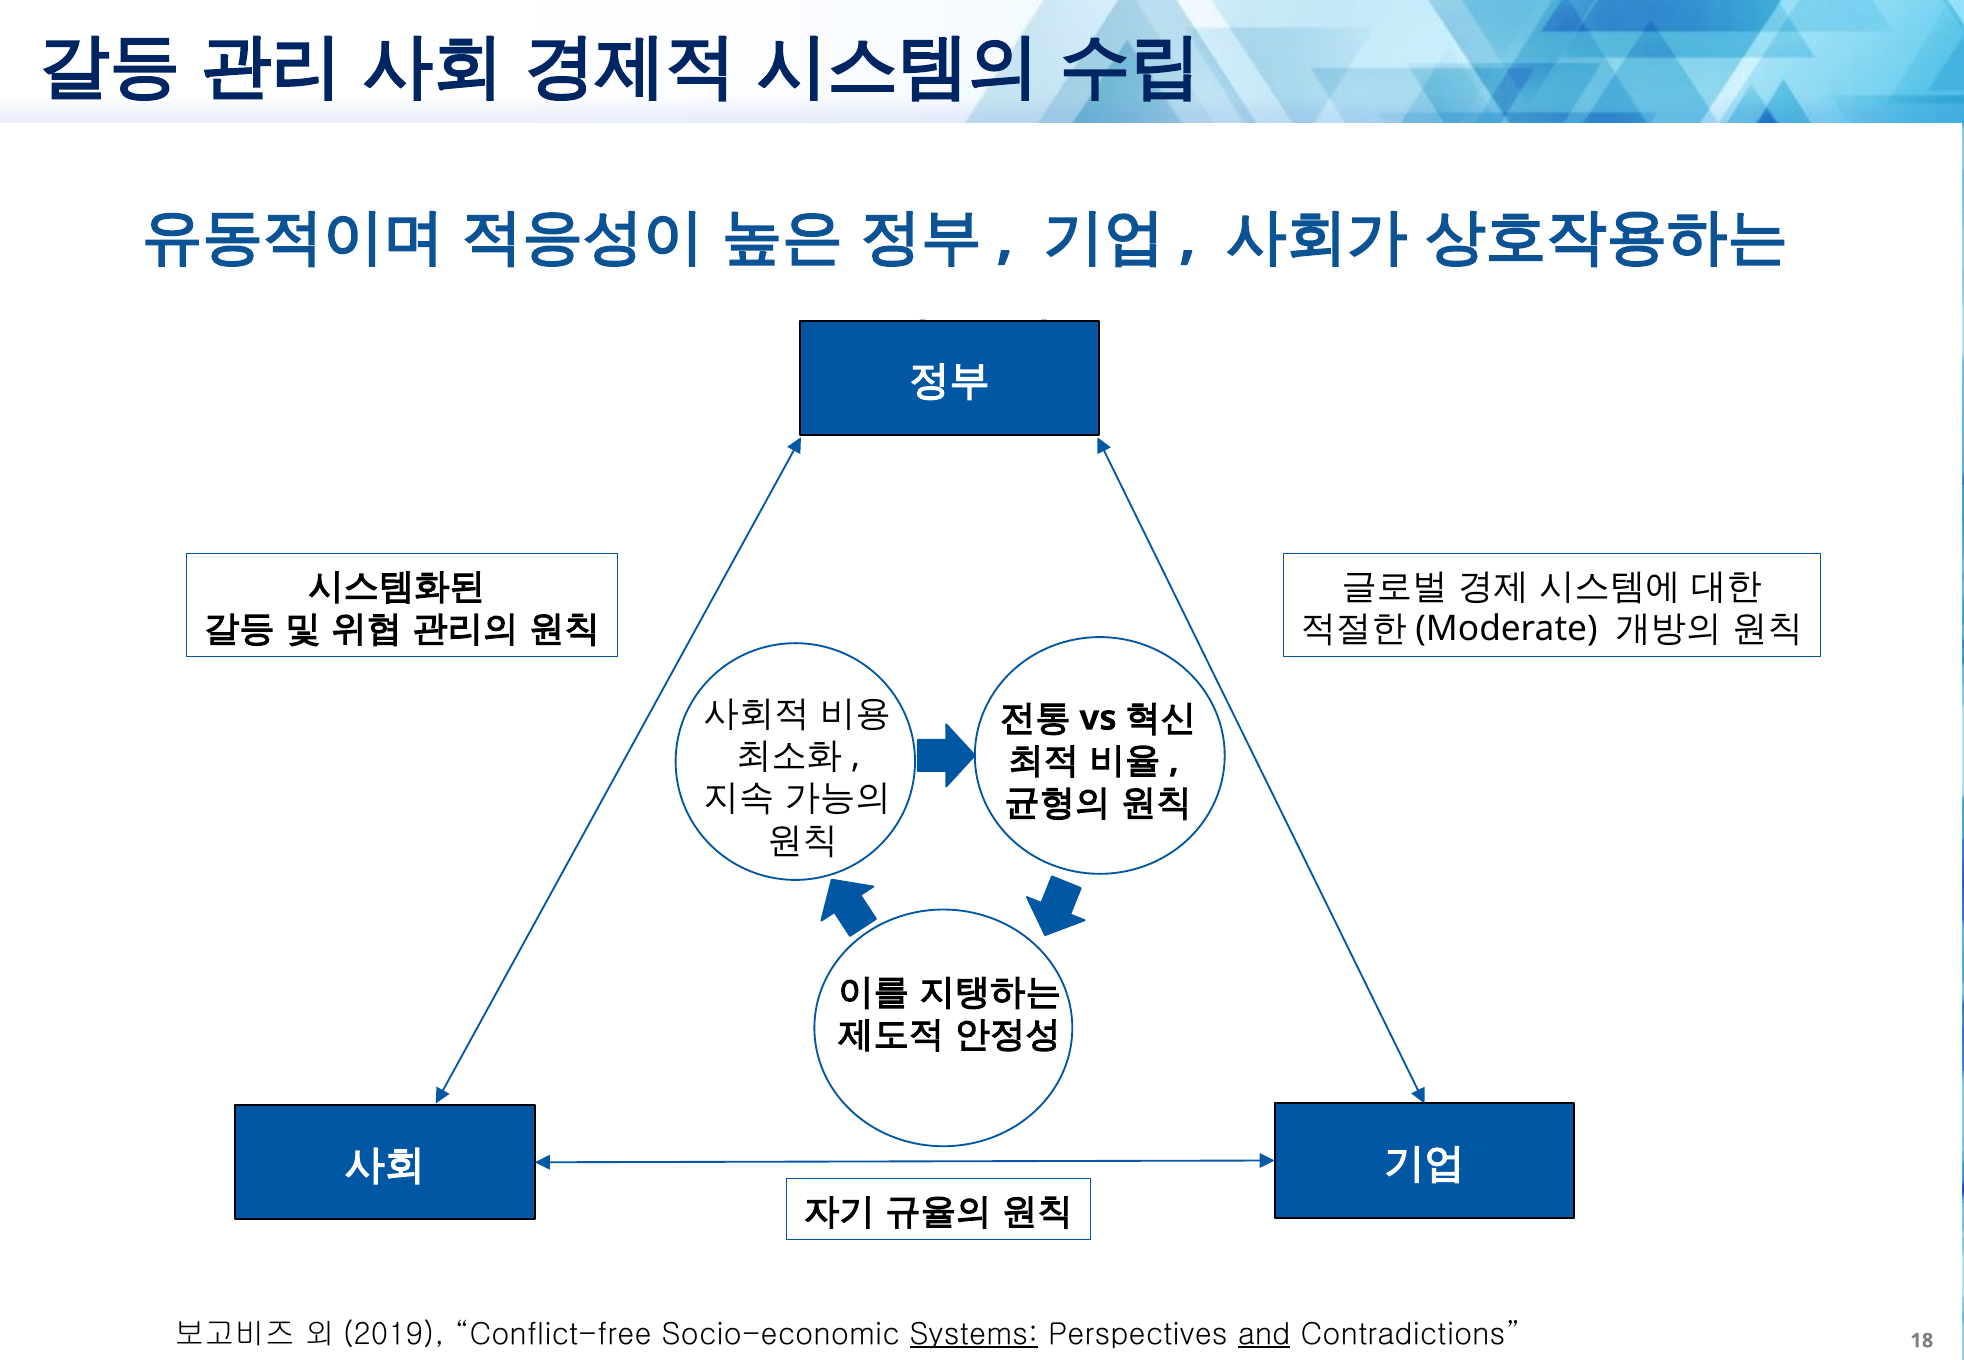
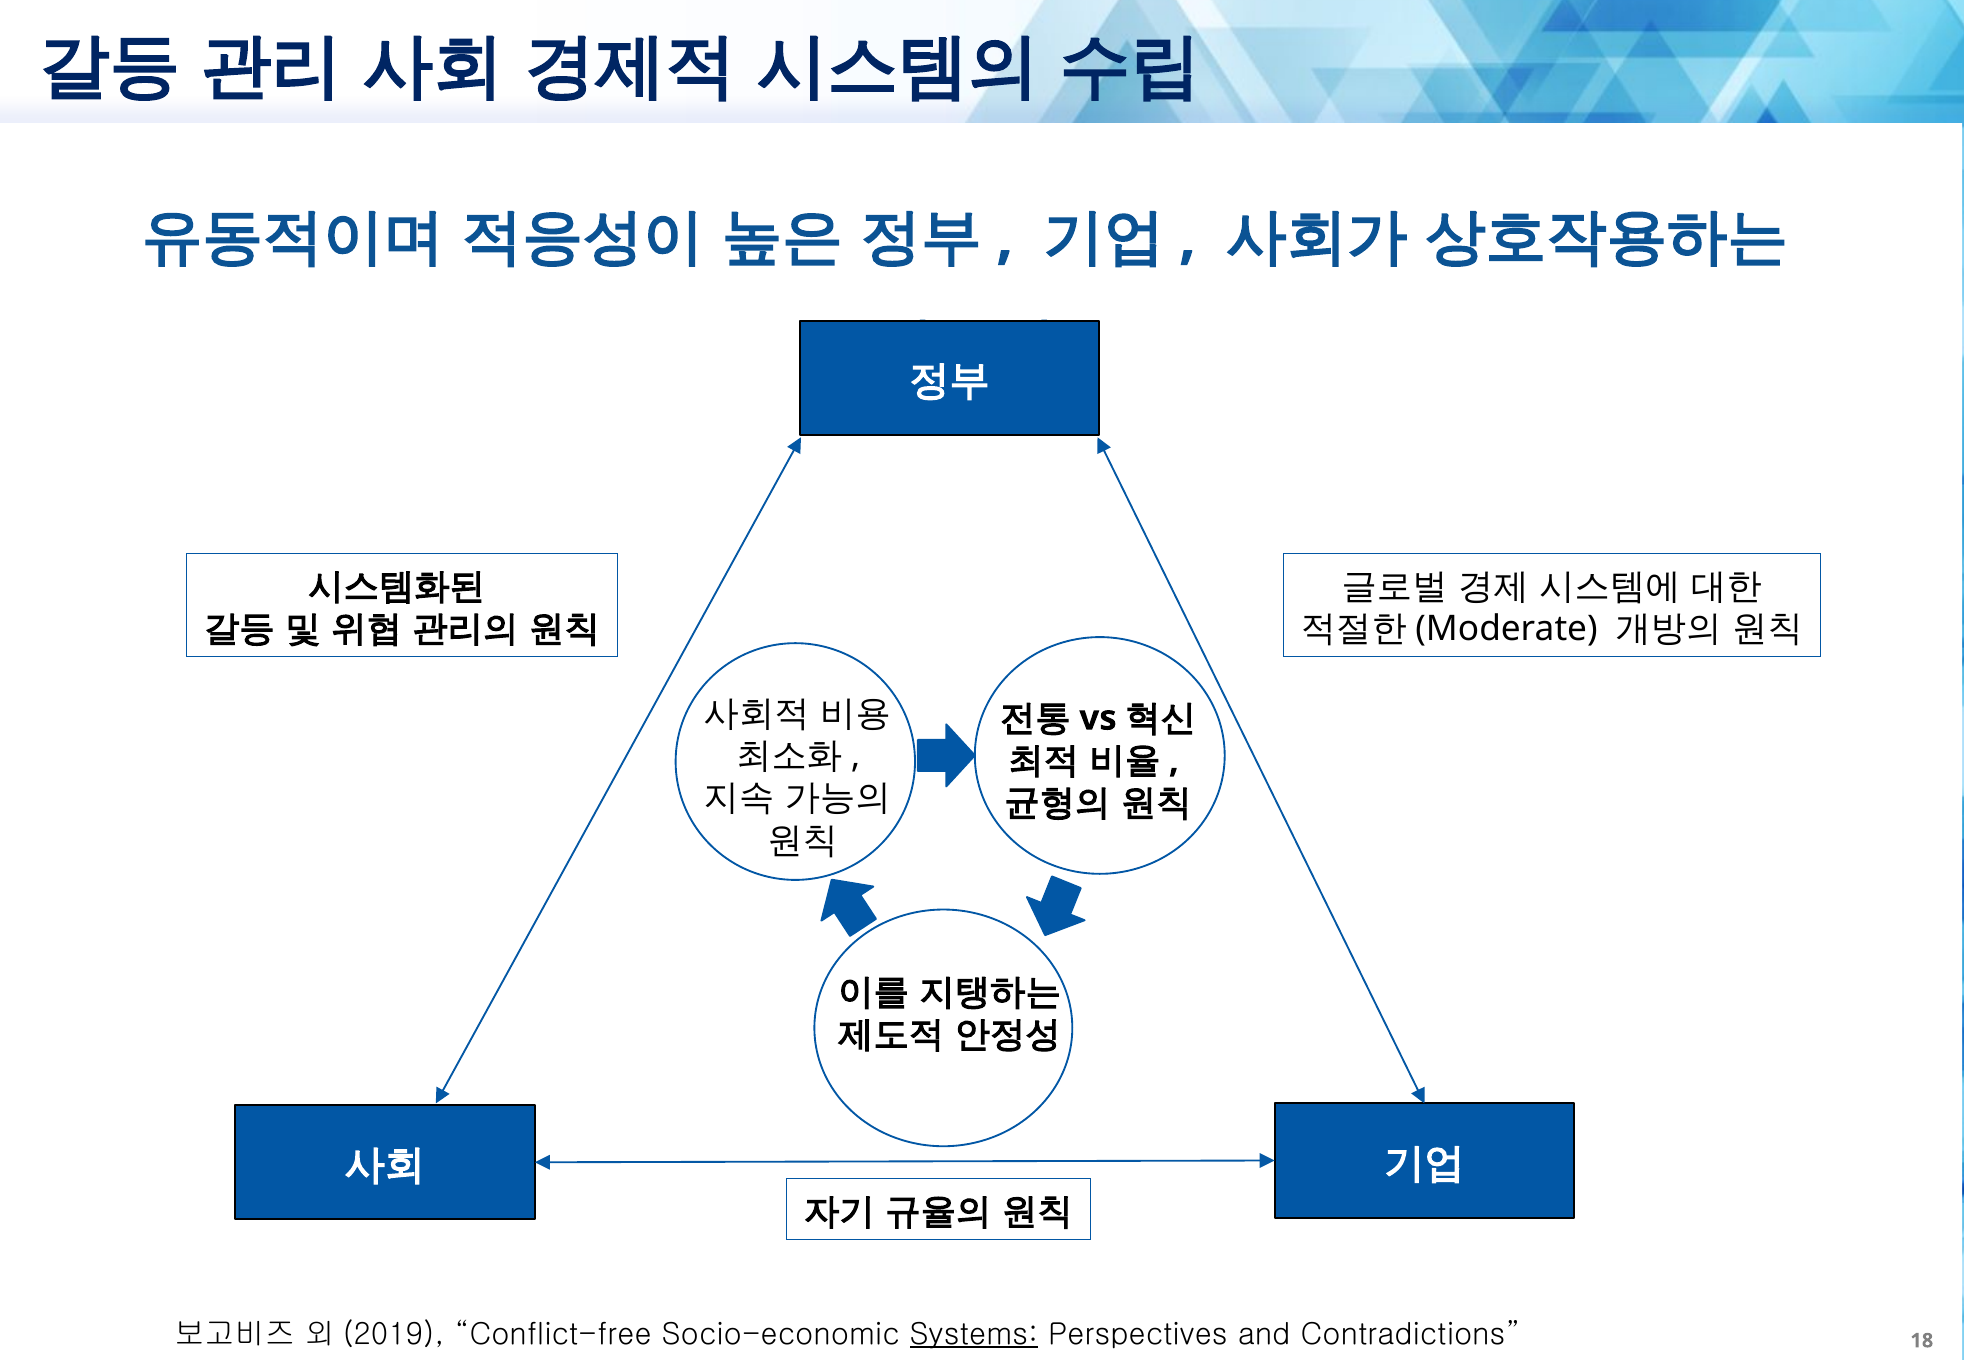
and underline: present -> none (1264, 1334)
